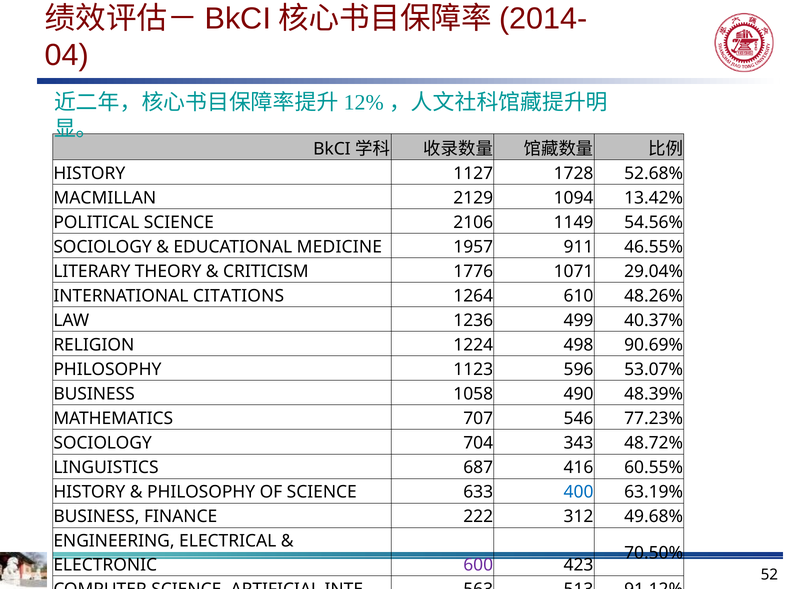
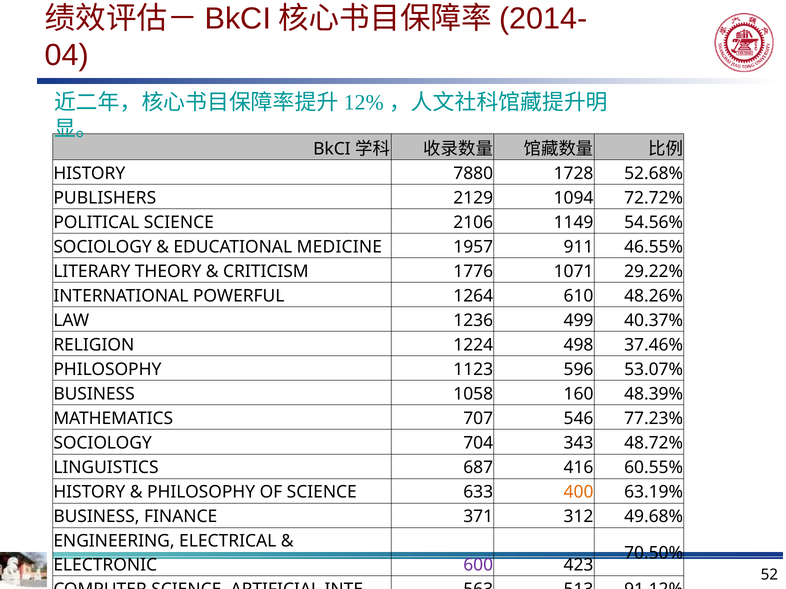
1127: 1127 -> 7880 (473, 174)
MACMILLAN: MACMILLAN -> PUBLISHERS (105, 198)
13.42%: 13.42% -> 72.72% (654, 198)
29.04%: 29.04% -> 29.22% (654, 272)
CITATIONS: CITATIONS -> POWERFUL (239, 296)
90.69%: 90.69% -> 37.46% (654, 345)
490: 490 -> 160 (579, 394)
400 colour: blue -> orange (579, 493)
222: 222 -> 371 (478, 517)
